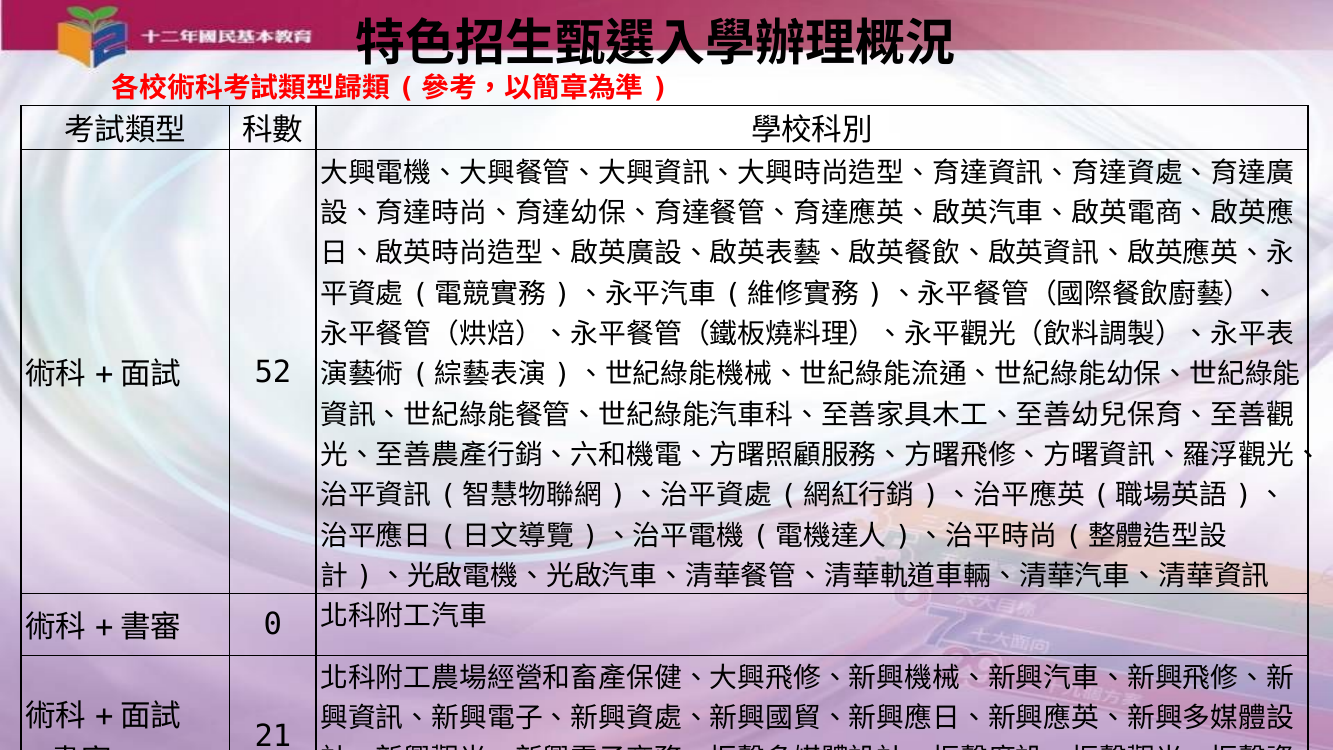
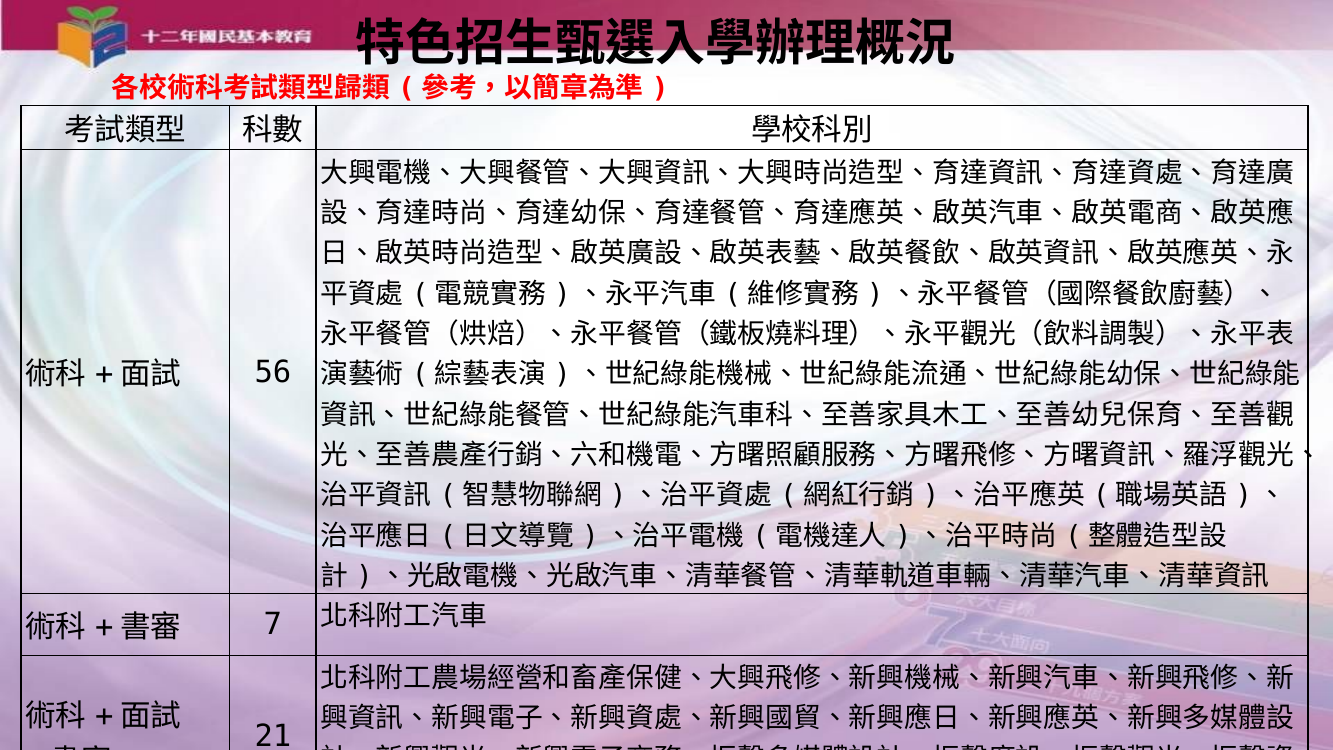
52: 52 -> 56 (273, 372)
0: 0 -> 7 (273, 625)
